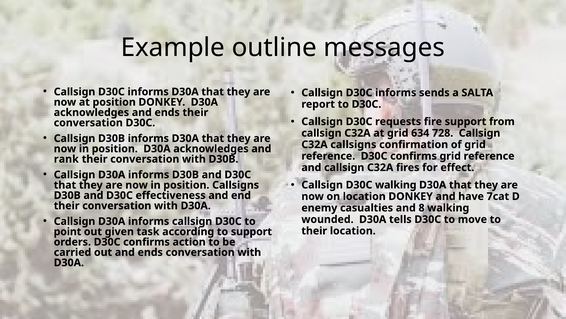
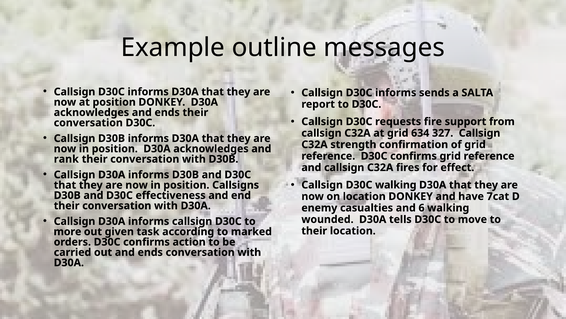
728: 728 -> 327 (443, 133)
C32A callsigns: callsigns -> strength (353, 144)
8: 8 -> 6 (422, 208)
point: point -> more (67, 231)
to support: support -> marked (251, 231)
